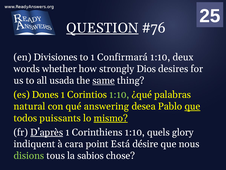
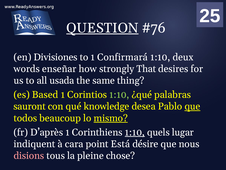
whether: whether -> enseñar (59, 69)
Dios: Dios -> That (146, 69)
same underline: present -> none (104, 80)
Dones: Dones -> Based (45, 94)
natural: natural -> sauront (30, 106)
answering: answering -> knowledge (106, 106)
puissants: puissants -> beaucoup (60, 118)
D’après underline: present -> none (47, 132)
1:10 underline: none -> present (135, 132)
glory: glory -> lugar (183, 132)
disions colour: light green -> pink (29, 155)
sabios: sabios -> pleine (90, 155)
